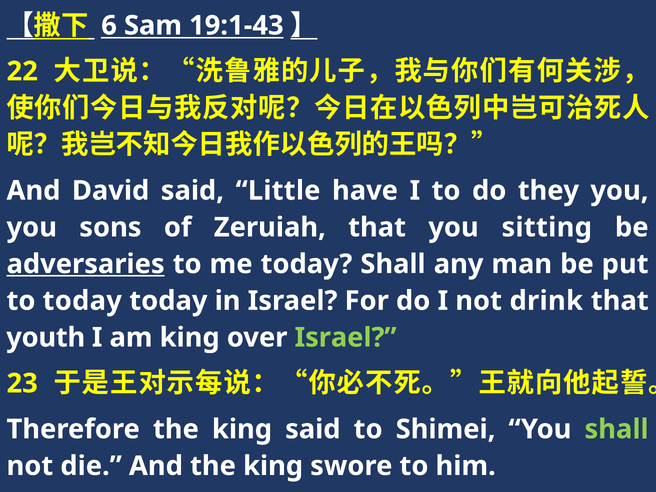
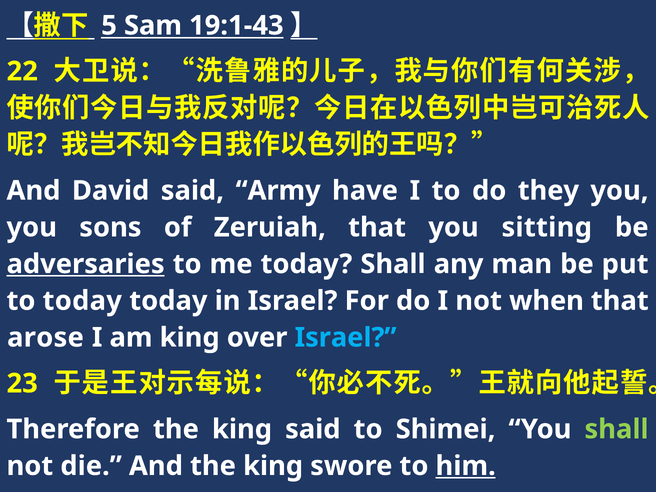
6: 6 -> 5 (109, 26)
Little: Little -> Army (278, 191)
drink: drink -> when (546, 301)
youth: youth -> arose (45, 338)
Israel colour: light green -> light blue (346, 338)
him underline: none -> present (466, 466)
